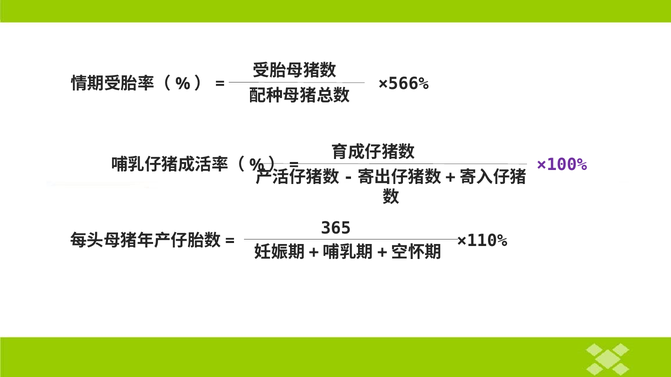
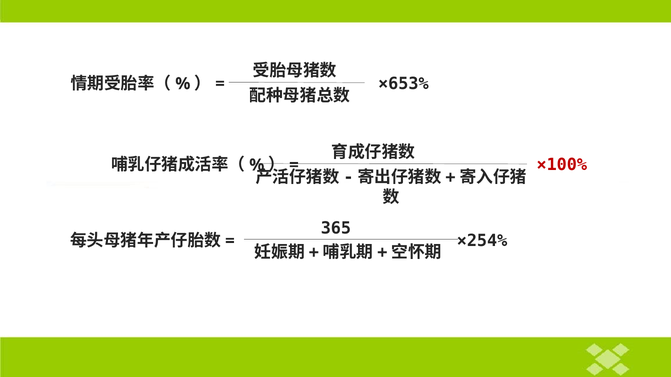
×566%: ×566% -> ×653% (403, 84)
×100% colour: purple -> red (562, 165)
×110%: ×110% -> ×254% (482, 241)
